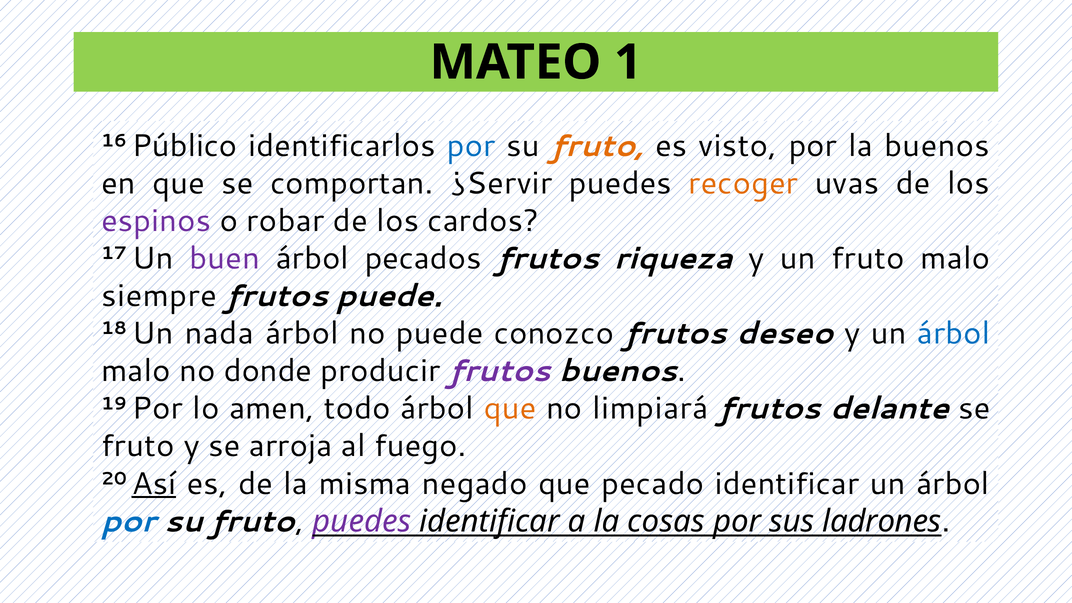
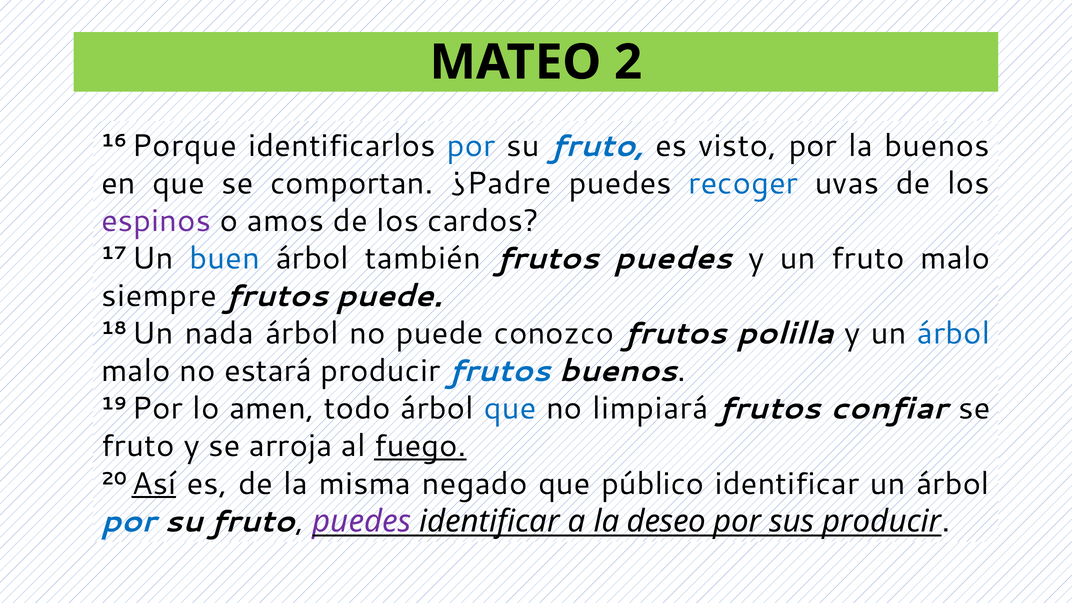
1: 1 -> 2 (628, 62)
Público: Público -> Porque (184, 146)
fruto colour: orange -> blue (598, 146)
¿Servir: ¿Servir -> ¿Padre (501, 183)
recoger colour: orange -> blue (743, 183)
robar: robar -> amos (285, 221)
buen colour: purple -> blue (225, 258)
pecados: pecados -> también (423, 258)
frutos riqueza: riqueza -> puedes (673, 258)
deseo: deseo -> polilla (785, 334)
donde: donde -> estará (268, 371)
frutos colour: purple -> blue (500, 371)
que colour: orange -> blue (510, 409)
delante: delante -> confiar (889, 409)
fuego underline: none -> present (420, 446)
pecado: pecado -> público (653, 484)
cosas: cosas -> deseo (666, 521)
sus ladrones: ladrones -> producir (882, 521)
